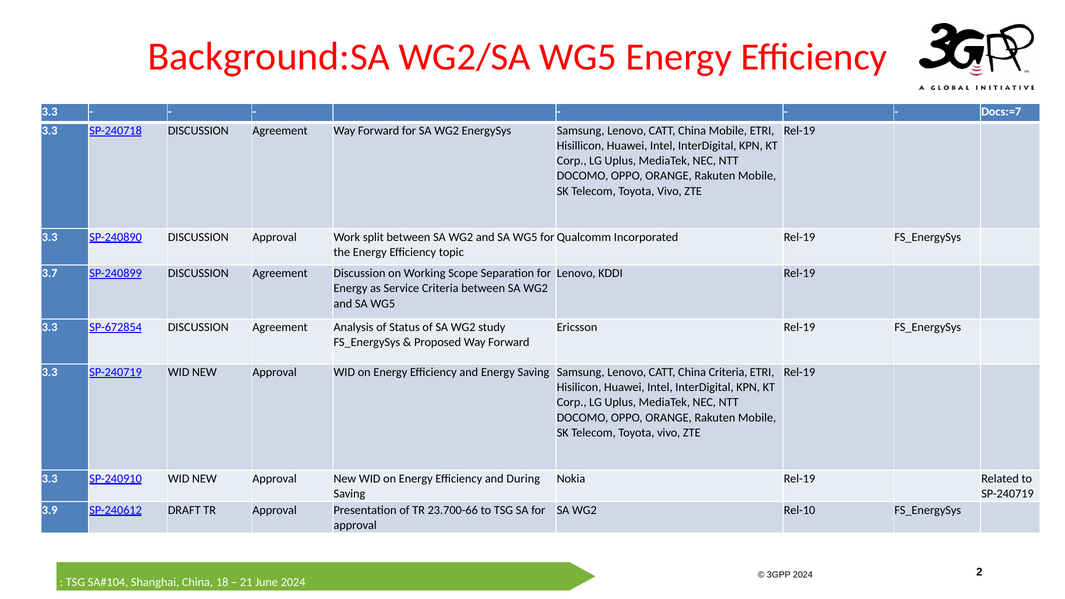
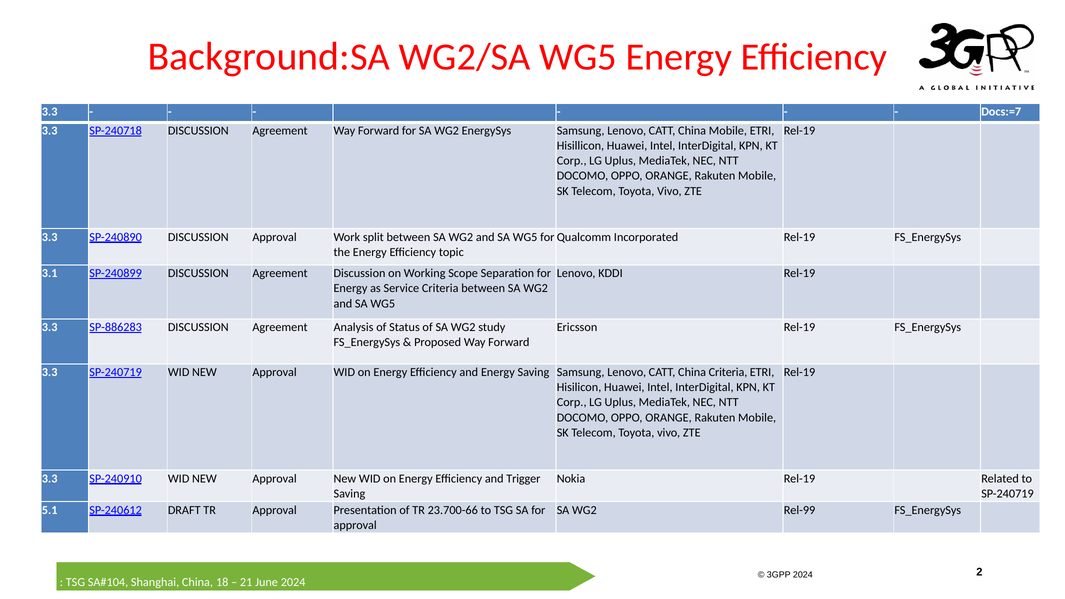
3.7: 3.7 -> 3.1 (50, 273)
SP-672854: SP-672854 -> SP-886283 (116, 327)
During: During -> Trigger (523, 479)
3.9: 3.9 -> 5.1 (50, 510)
Rel-10: Rel-10 -> Rel-99 (799, 510)
